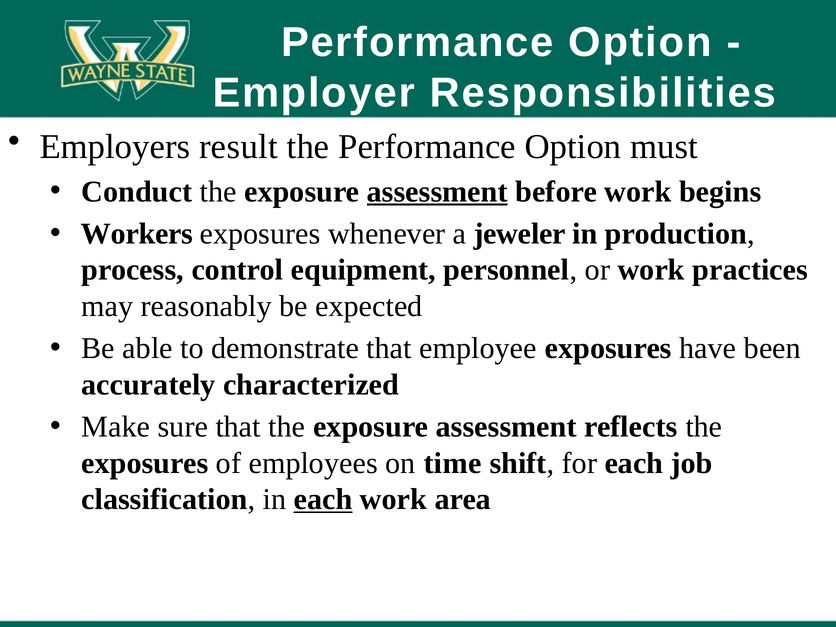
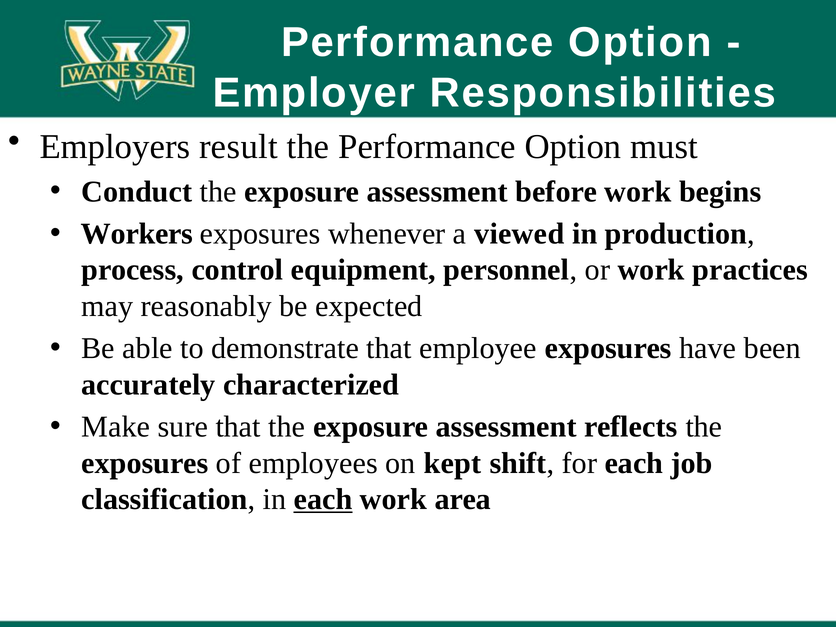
assessment underline: present -> none (437, 192)
jeweler: jeweler -> viewed (519, 234)
time: time -> kept (452, 463)
